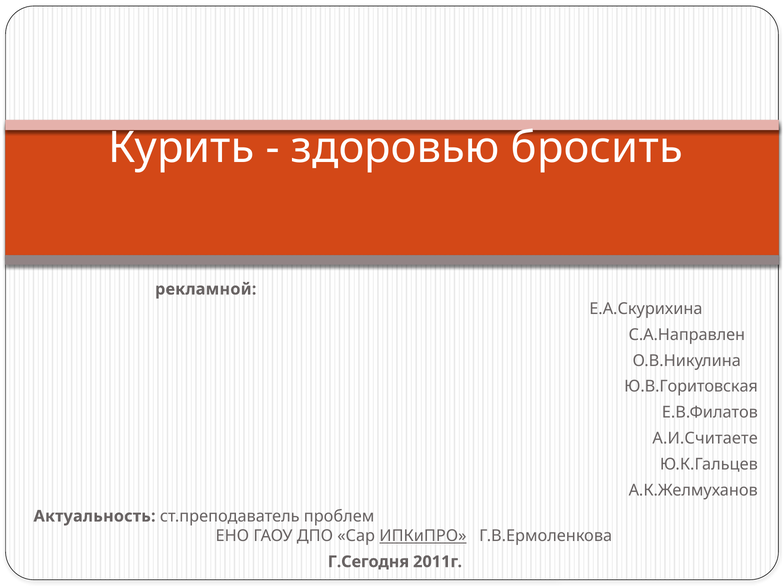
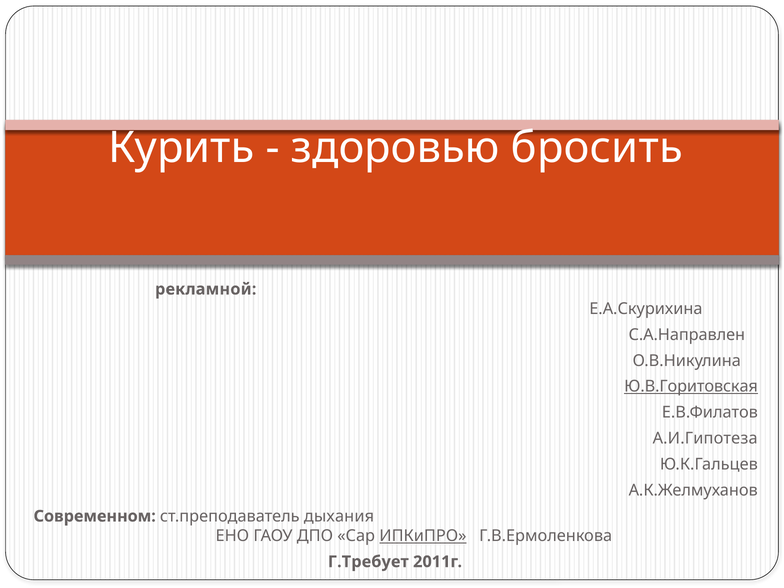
Ю.В.Горитовская underline: none -> present (691, 387)
А.И.Считаете: А.И.Считаете -> А.И.Гипотеза (705, 438)
Актуальность: Актуальность -> Современном (95, 516)
проблем: проблем -> дыхания (339, 516)
Г.Сегодня: Г.Сегодня -> Г.Требует (368, 562)
